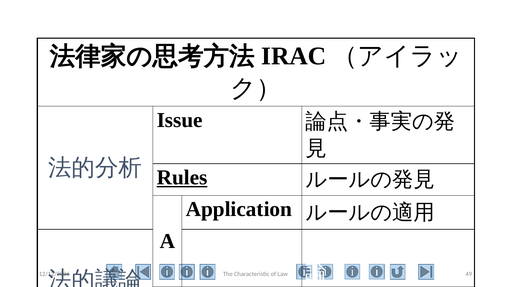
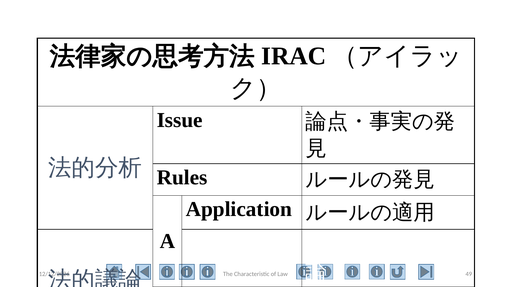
Rules underline: present -> none (182, 178)
